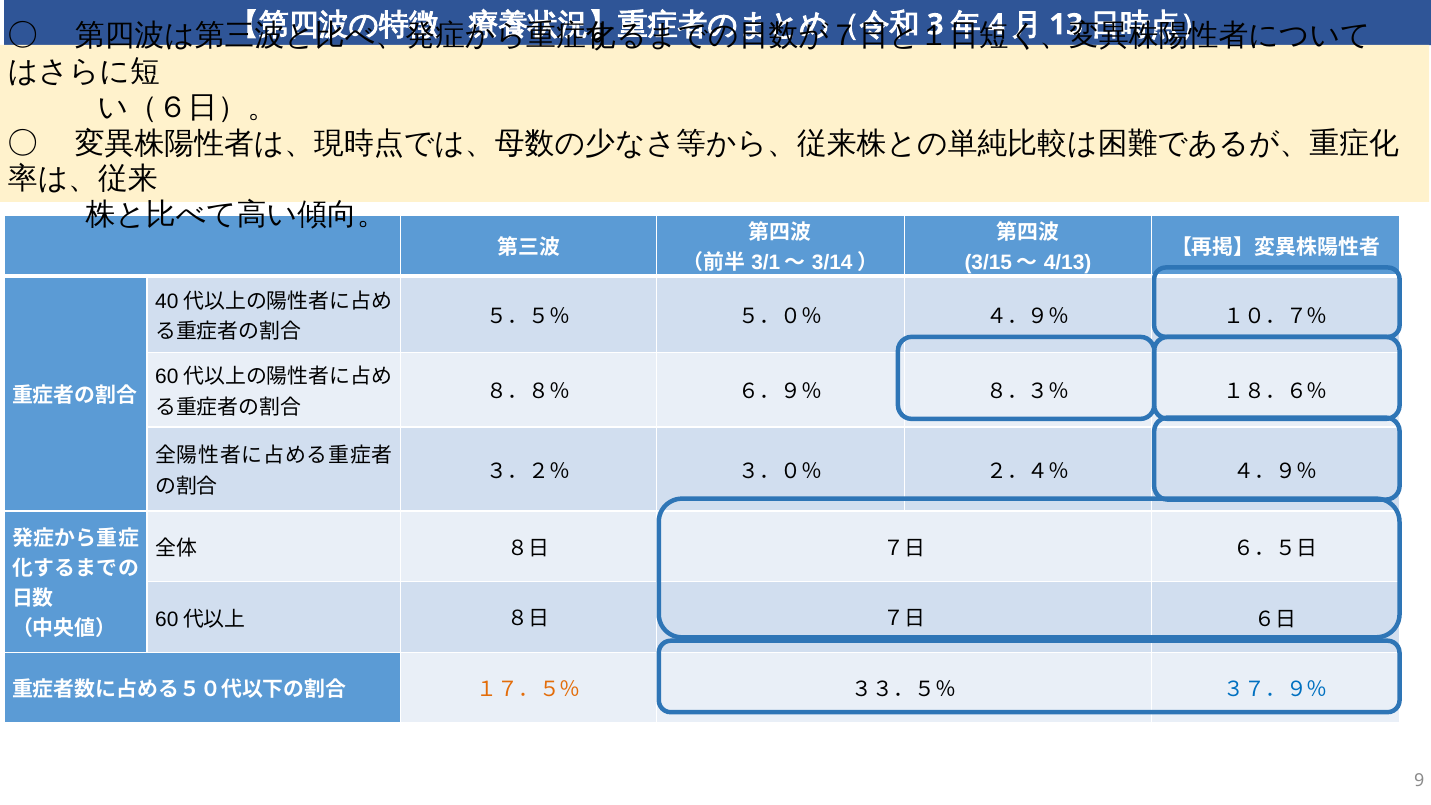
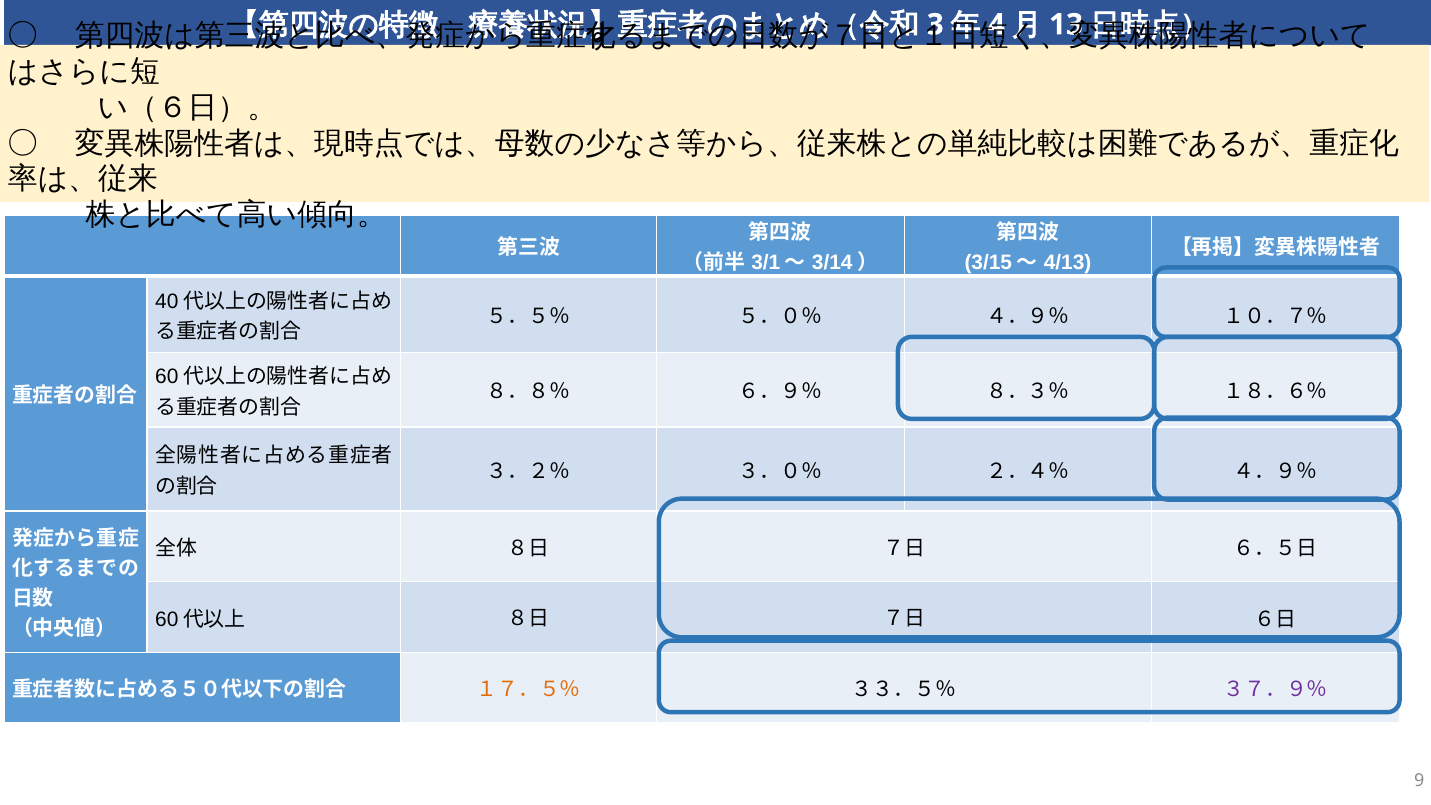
３７．９％ colour: blue -> purple (1276, 690)
